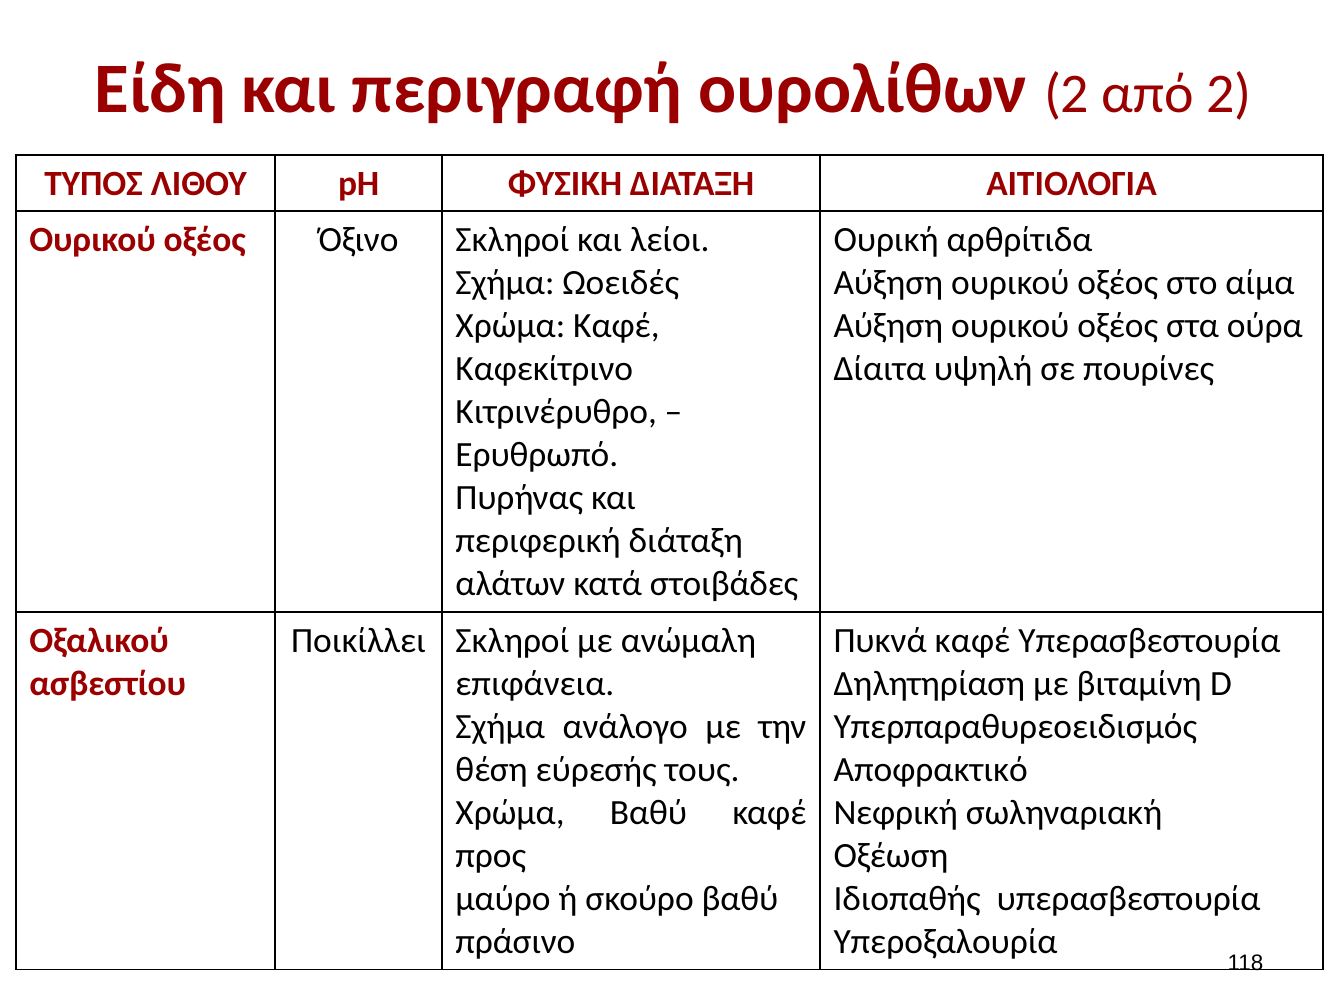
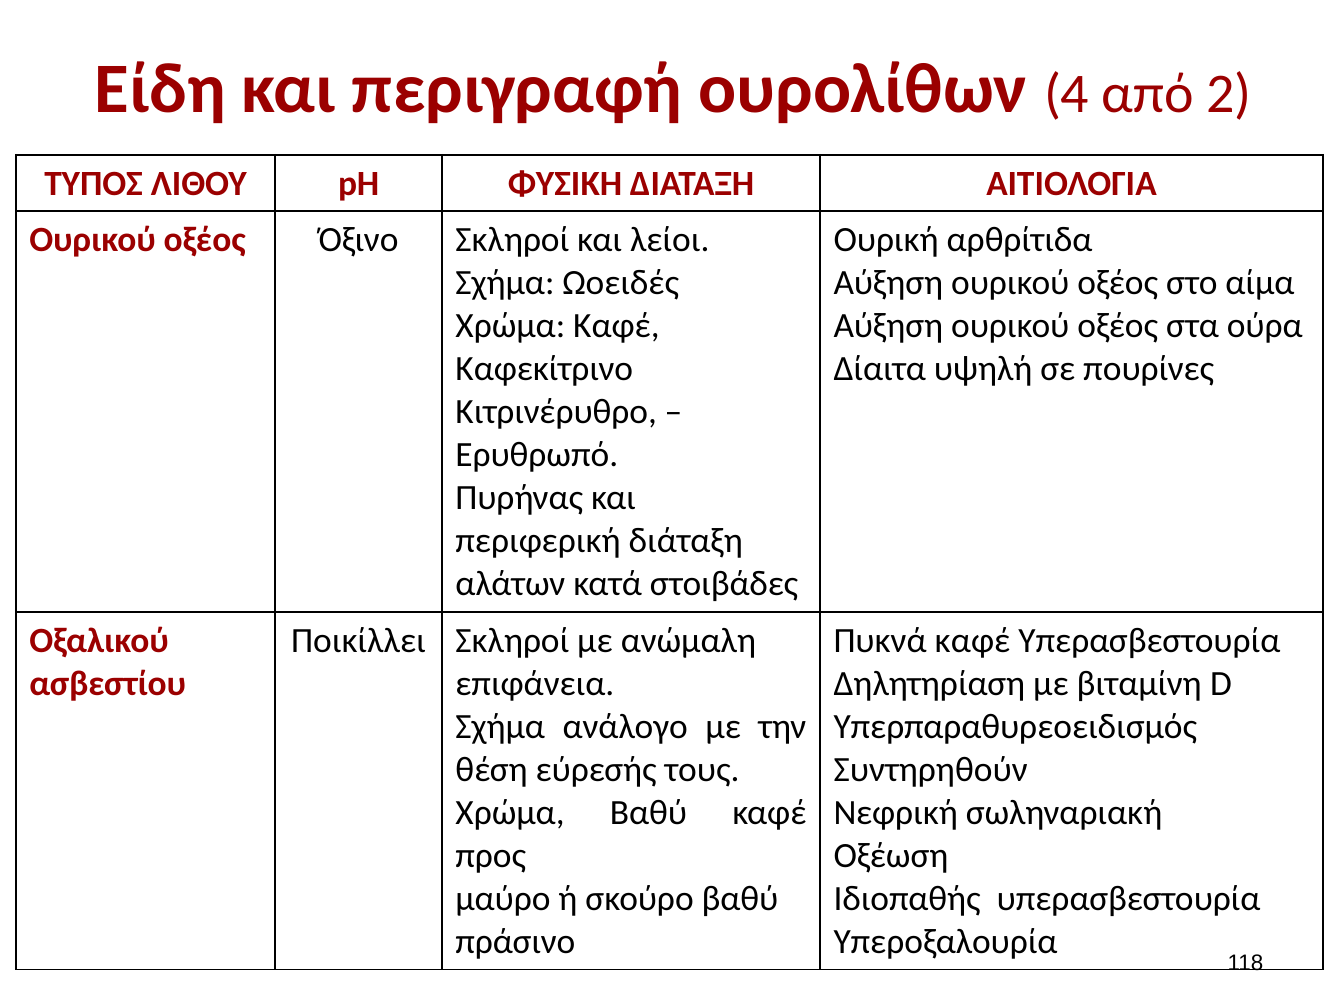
ουρολίθων 2: 2 -> 4 (1067, 94)
Αποφρακτικό: Αποφρακτικό -> Συντηρηθούν (931, 770)
